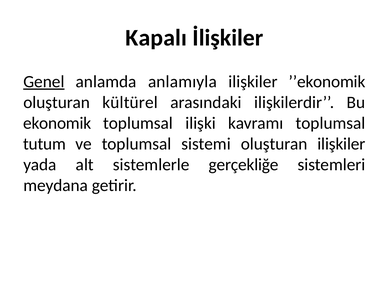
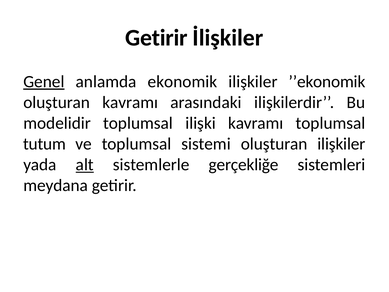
Kapalı: Kapalı -> Getirir (156, 38)
anlamıyla: anlamıyla -> ekonomik (182, 82)
oluşturan kültürel: kültürel -> kavramı (130, 102)
ekonomik: ekonomik -> modelidir (57, 123)
alt underline: none -> present (85, 165)
